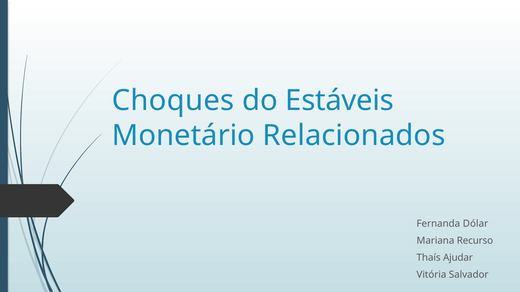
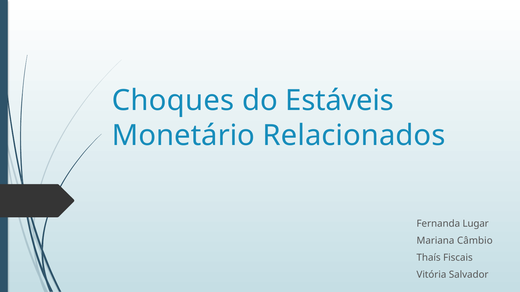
Dólar: Dólar -> Lugar (476, 224)
Recurso: Recurso -> Câmbio (475, 241)
Ajudar: Ajudar -> Fiscais (458, 258)
